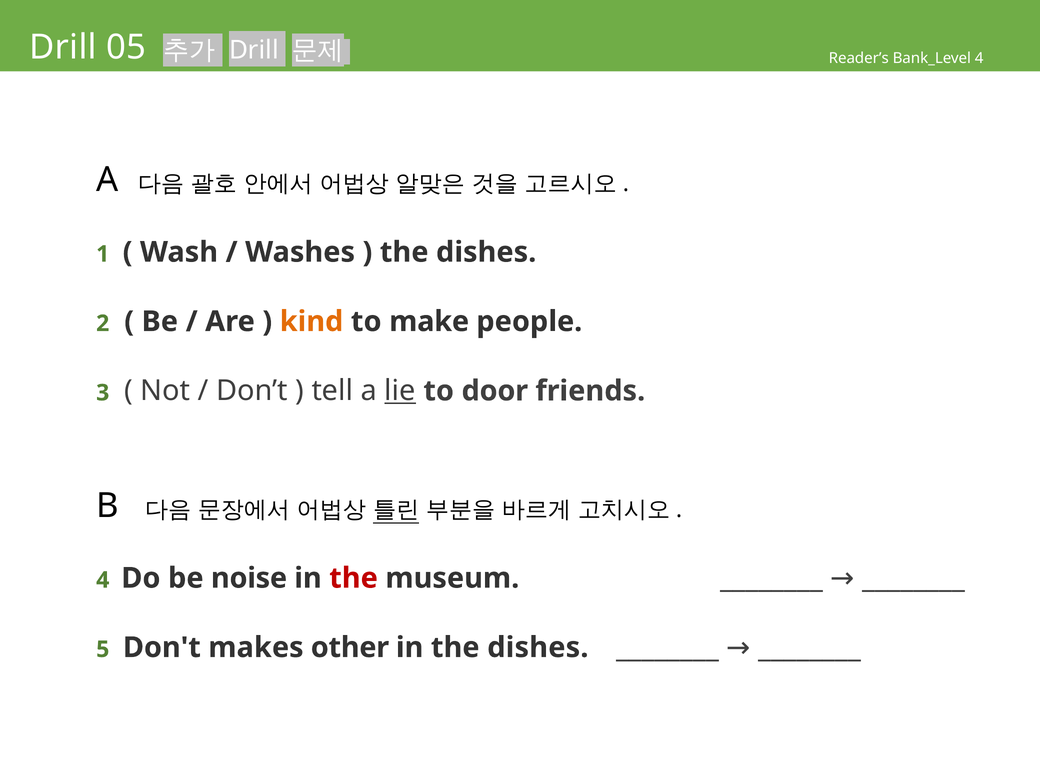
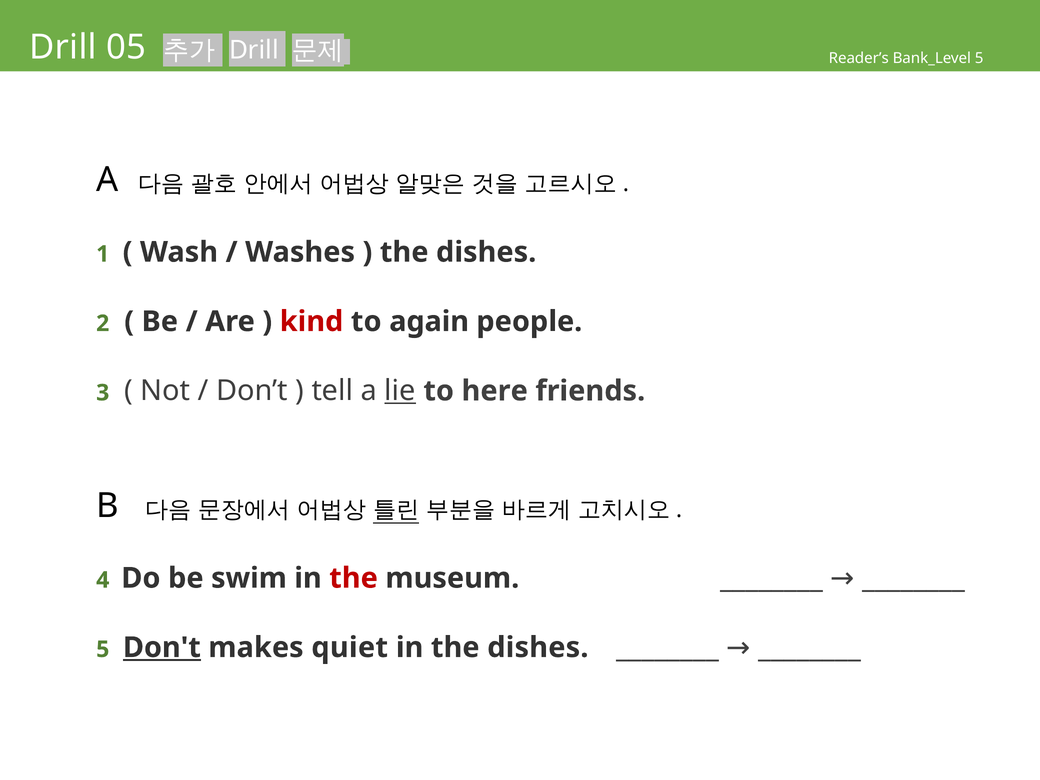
Bank_Level 4: 4 -> 5 (979, 58)
kind colour: orange -> red (312, 322)
make: make -> again (429, 322)
door: door -> here (495, 391)
noise: noise -> swim (249, 578)
Don't underline: none -> present (162, 648)
other: other -> quiet (350, 648)
